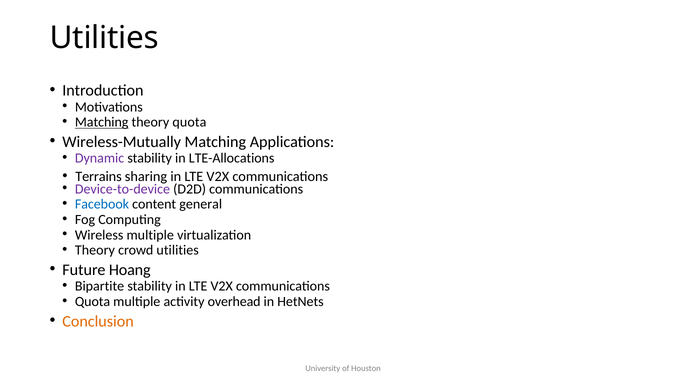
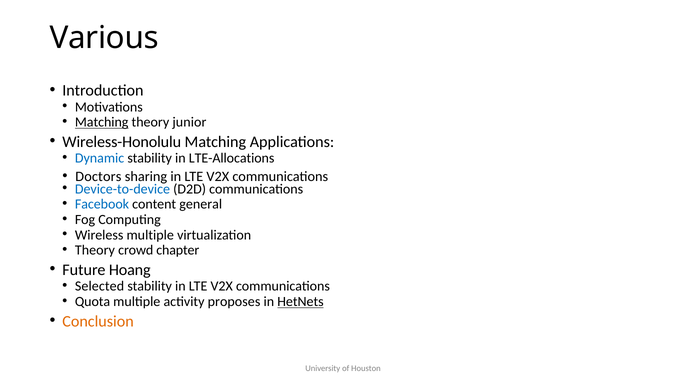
Utilities: Utilities -> Various (104, 38)
theory quota: quota -> junior (189, 122)
Wireless-Mutually: Wireless-Mutually -> Wireless-Honolulu (122, 142)
Dynamic colour: purple -> blue (100, 158)
Terrains: Terrains -> Doctors (98, 177)
Device-to-device colour: purple -> blue (122, 189)
crowd utilities: utilities -> chapter (178, 250)
Bipartite: Bipartite -> Selected (100, 286)
overhead: overhead -> proposes (234, 302)
HetNets underline: none -> present (300, 302)
